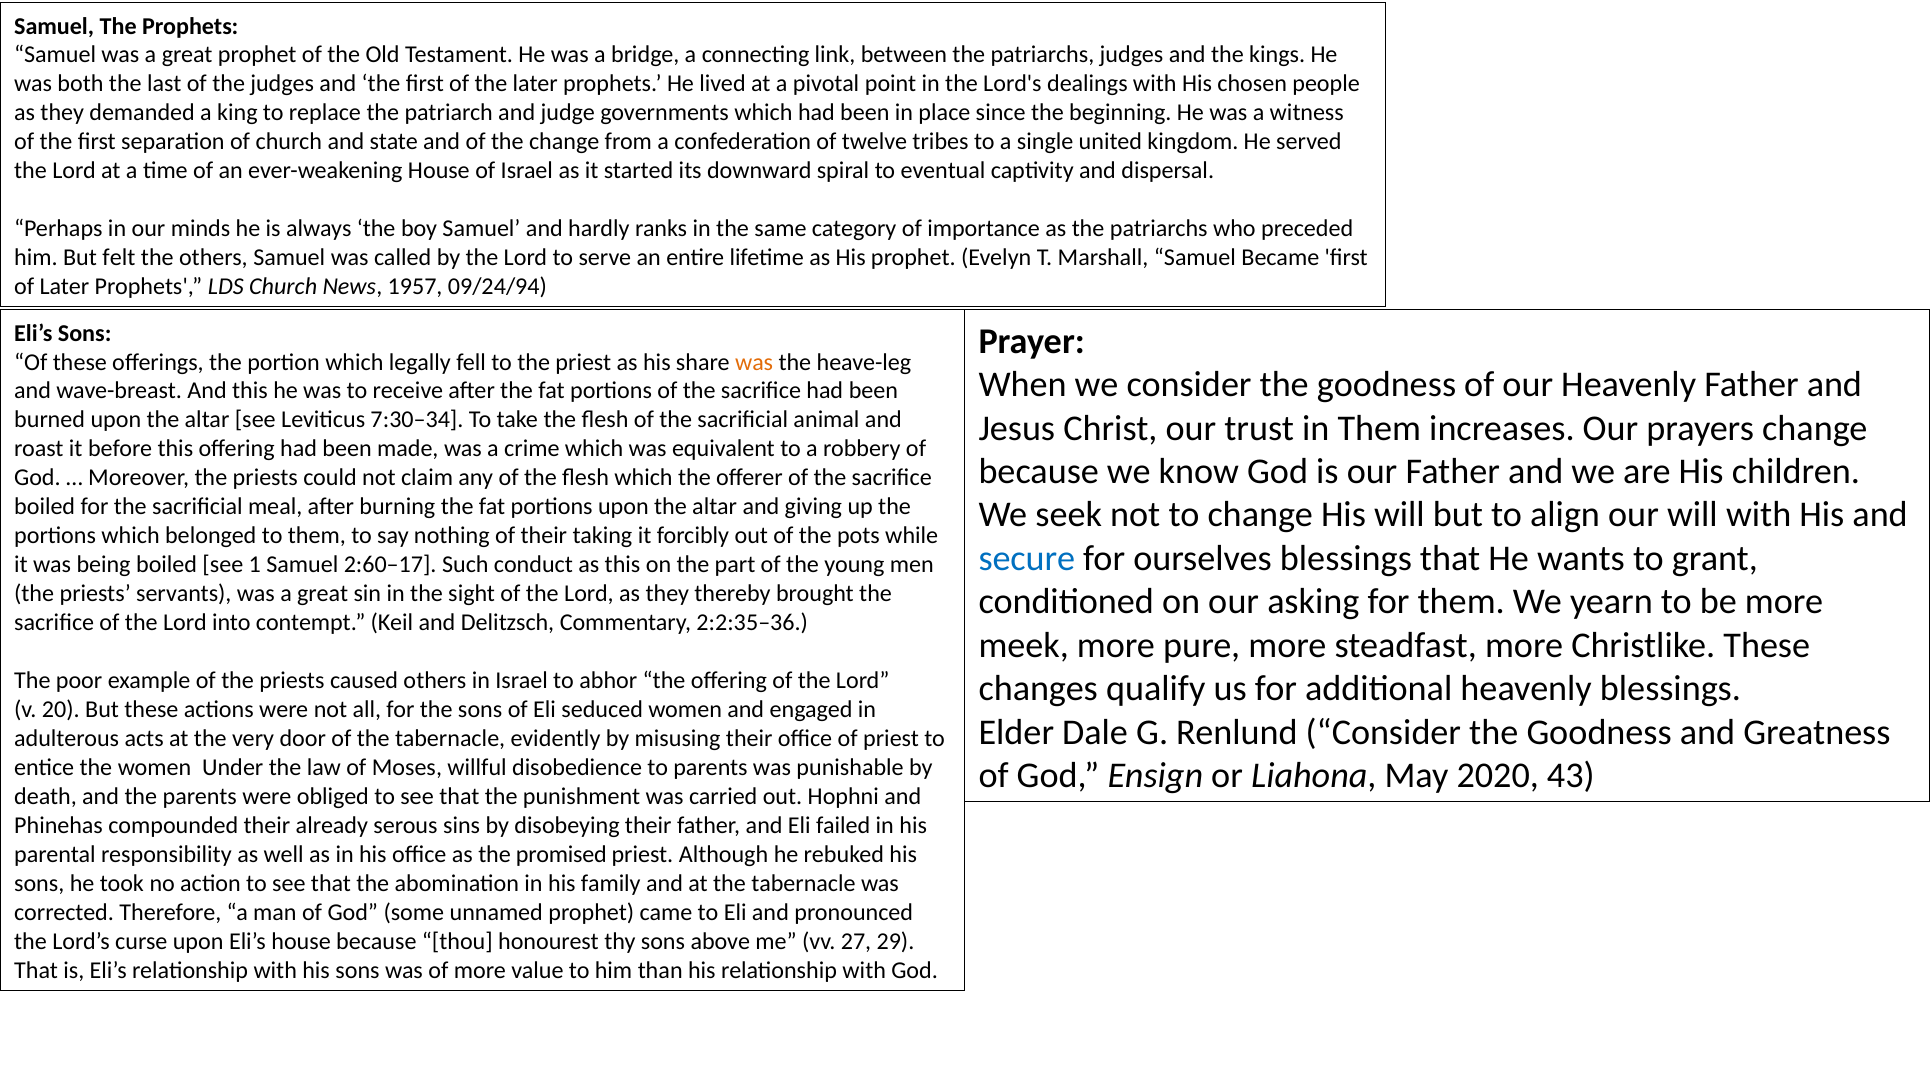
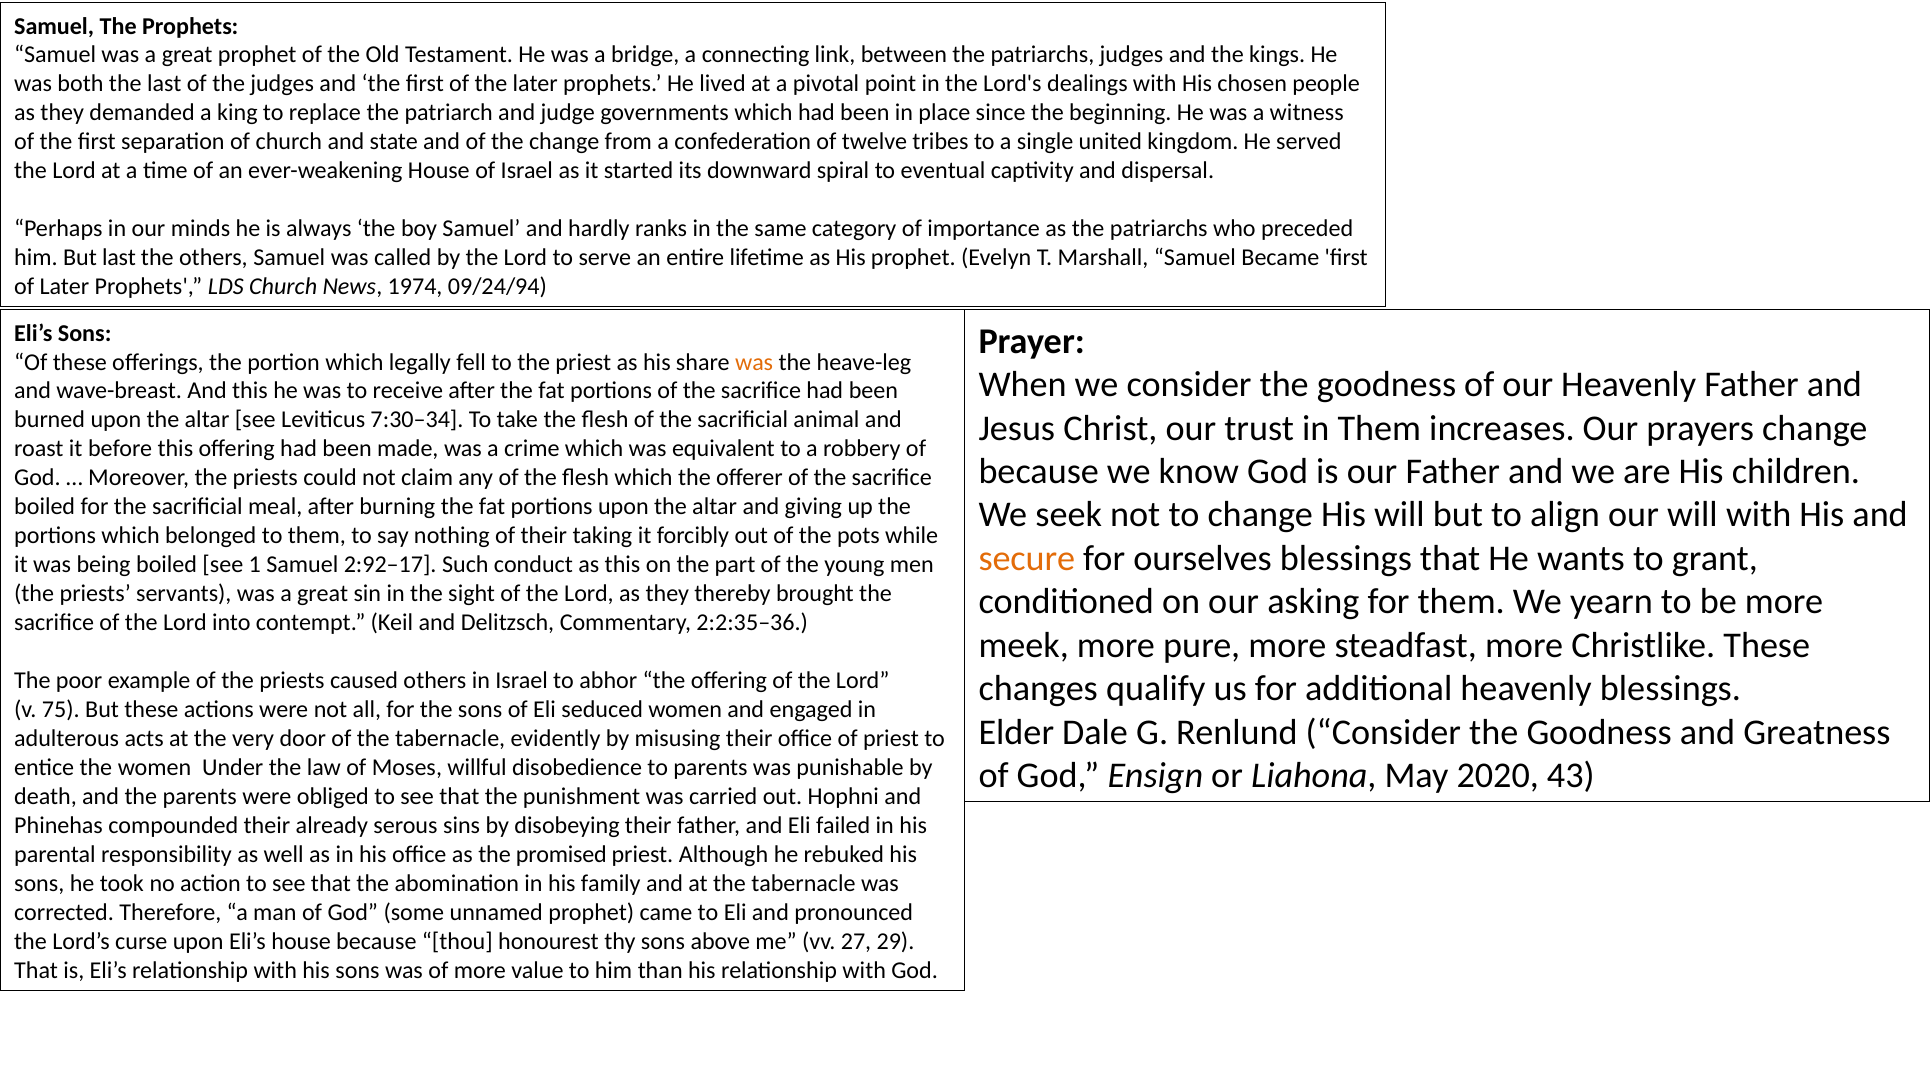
But felt: felt -> last (119, 258)
1957: 1957 -> 1974 (415, 287)
secure colour: blue -> orange (1027, 558)
2:60–17: 2:60–17 -> 2:92–17 (390, 565)
20: 20 -> 75 (61, 709)
